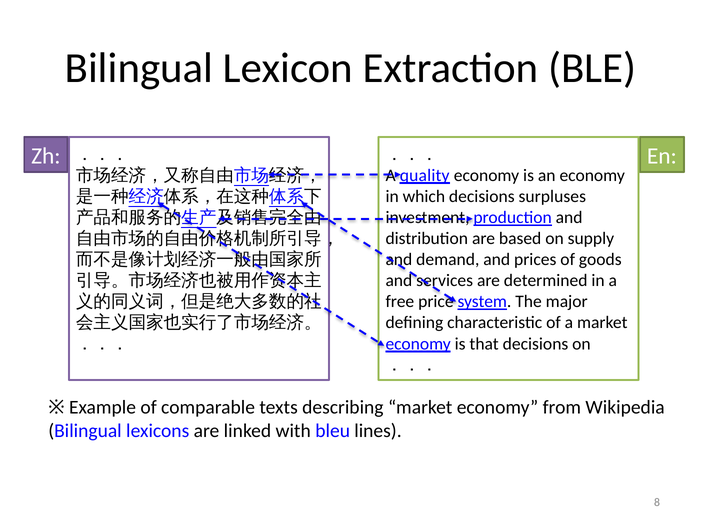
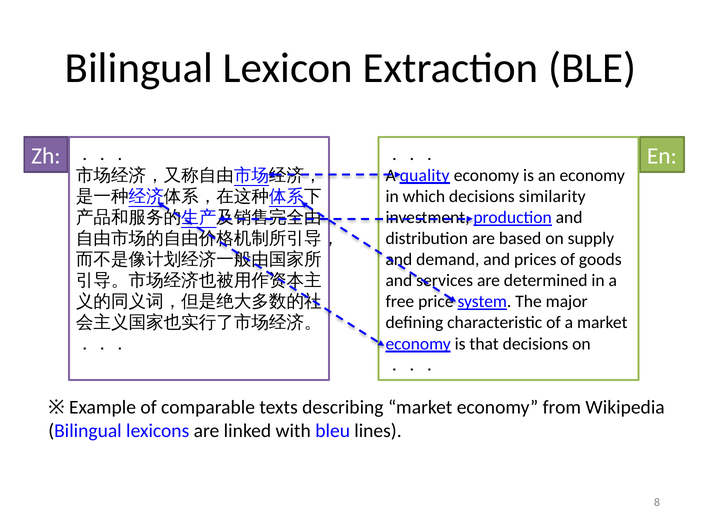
surpluses: surpluses -> similarity (552, 197)
